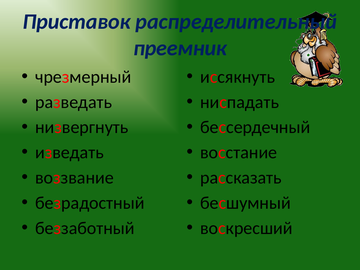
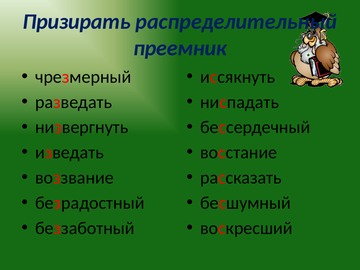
Приставок: Приставок -> Призирать (77, 22)
